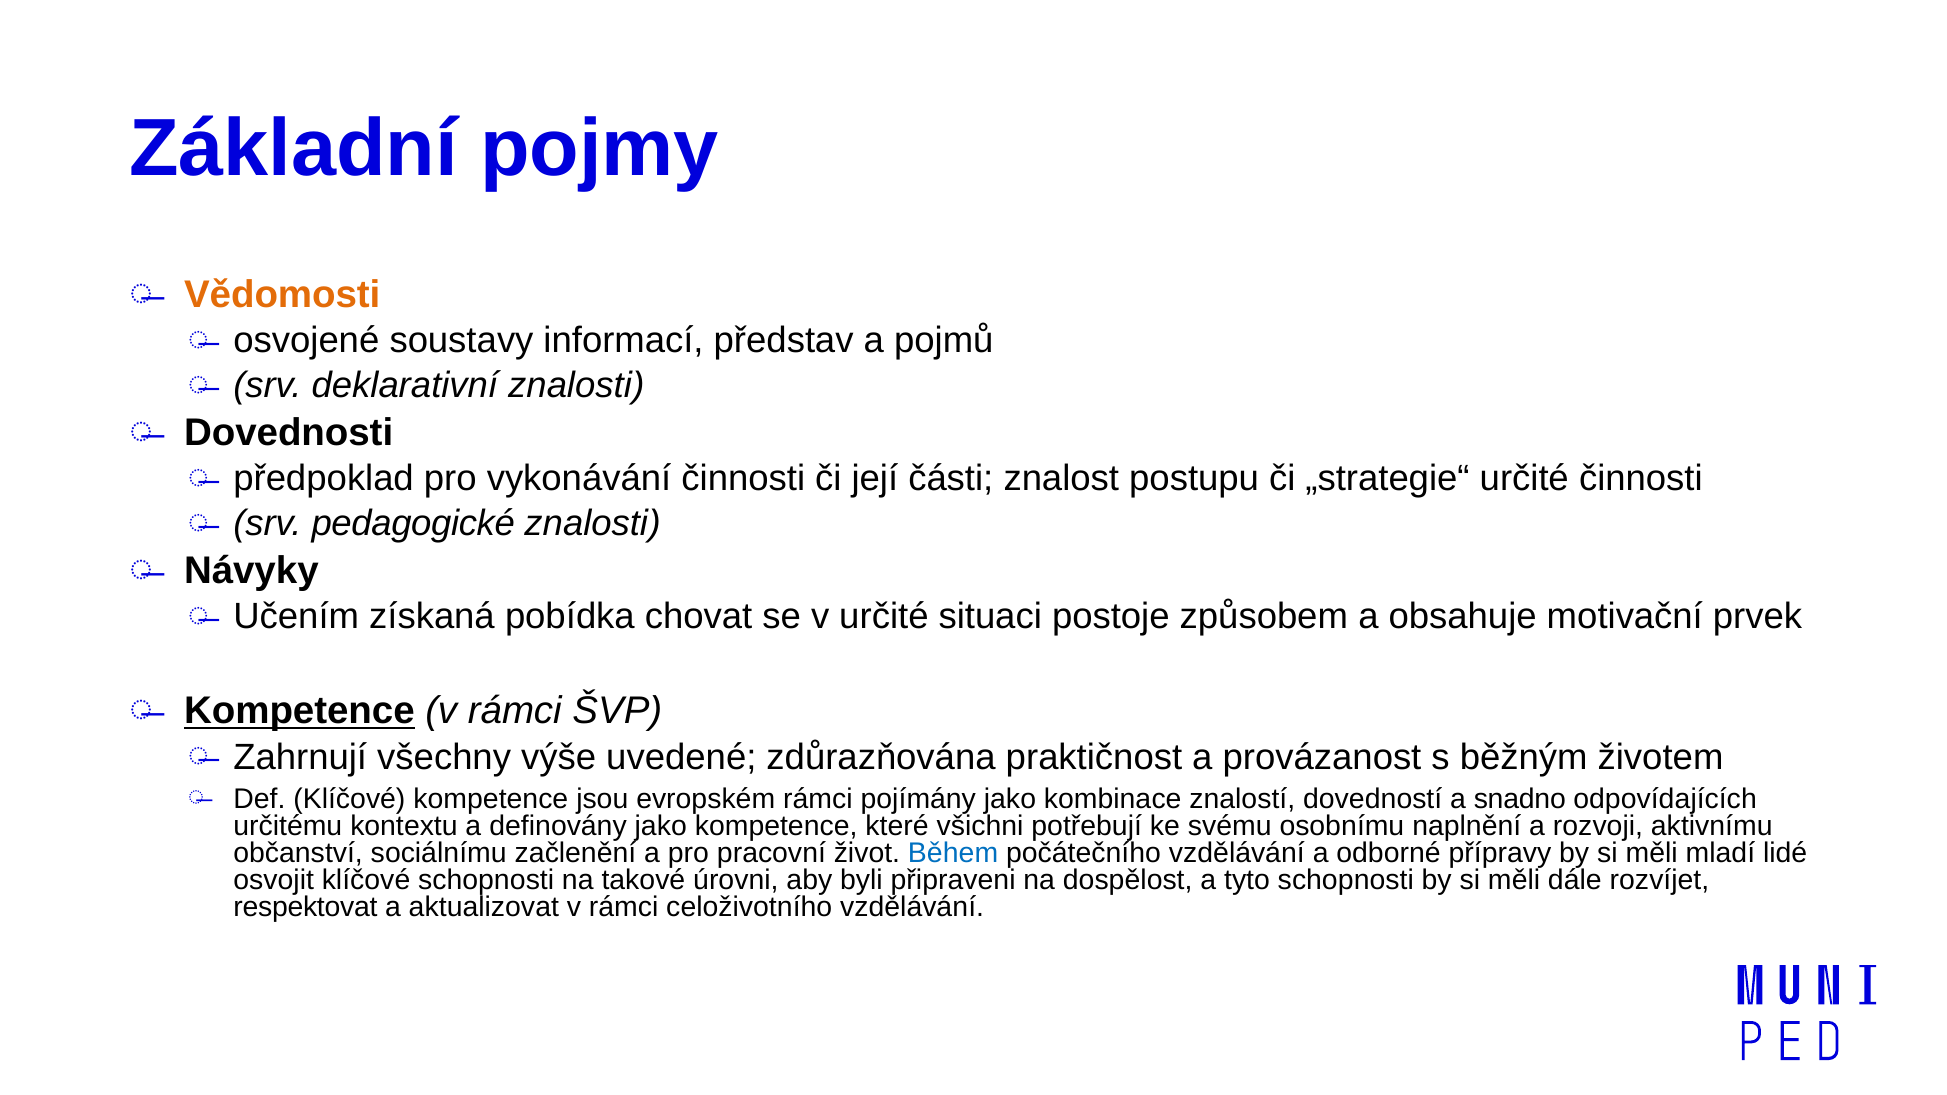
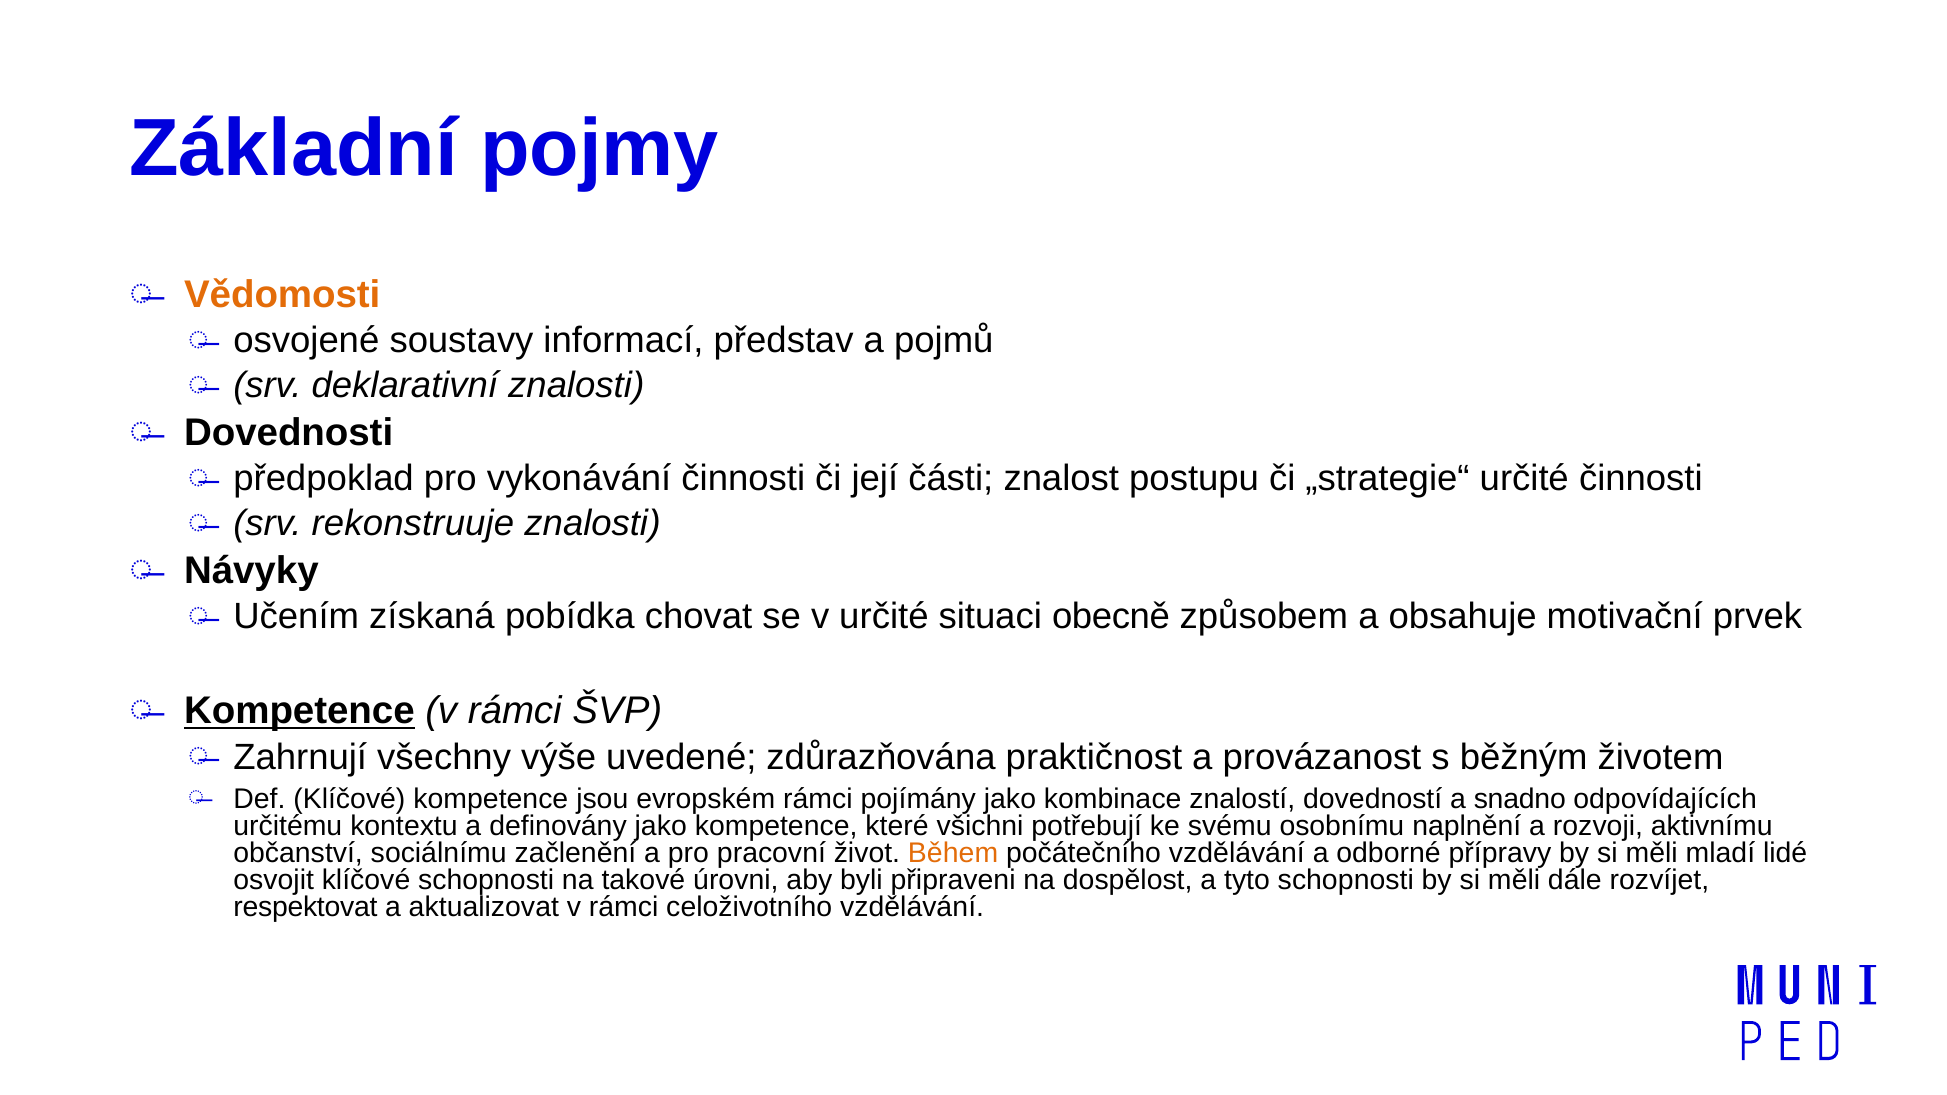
pedagogické: pedagogické -> rekonstruuje (413, 524)
postoje: postoje -> obecně (1111, 617)
Během colour: blue -> orange (953, 853)
